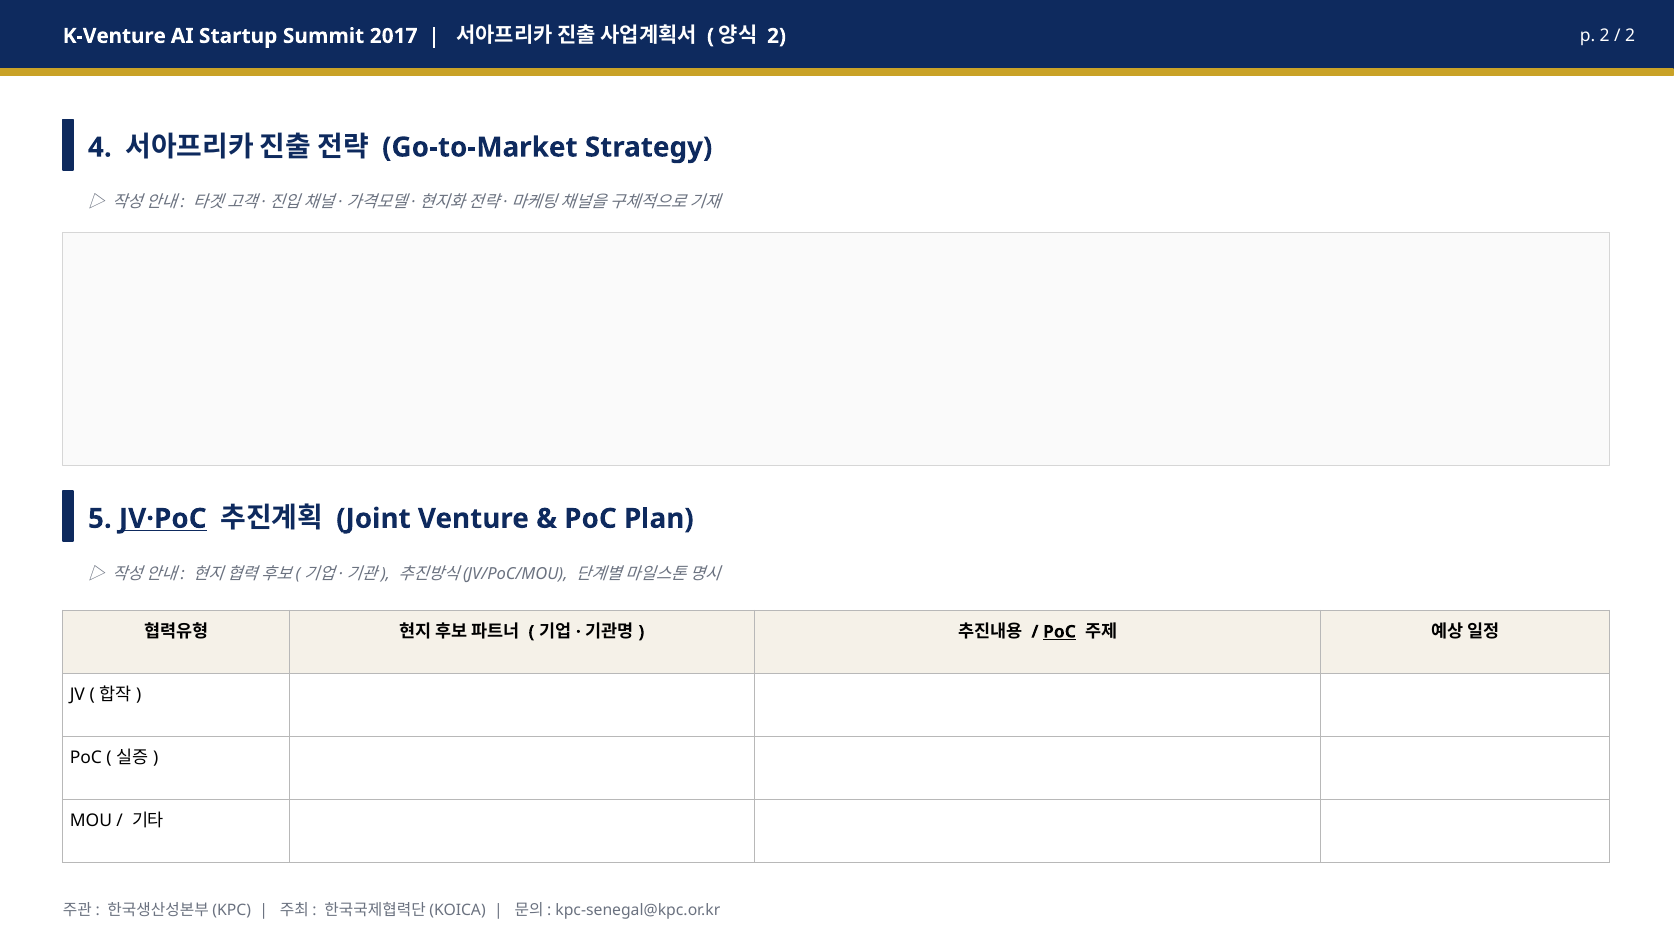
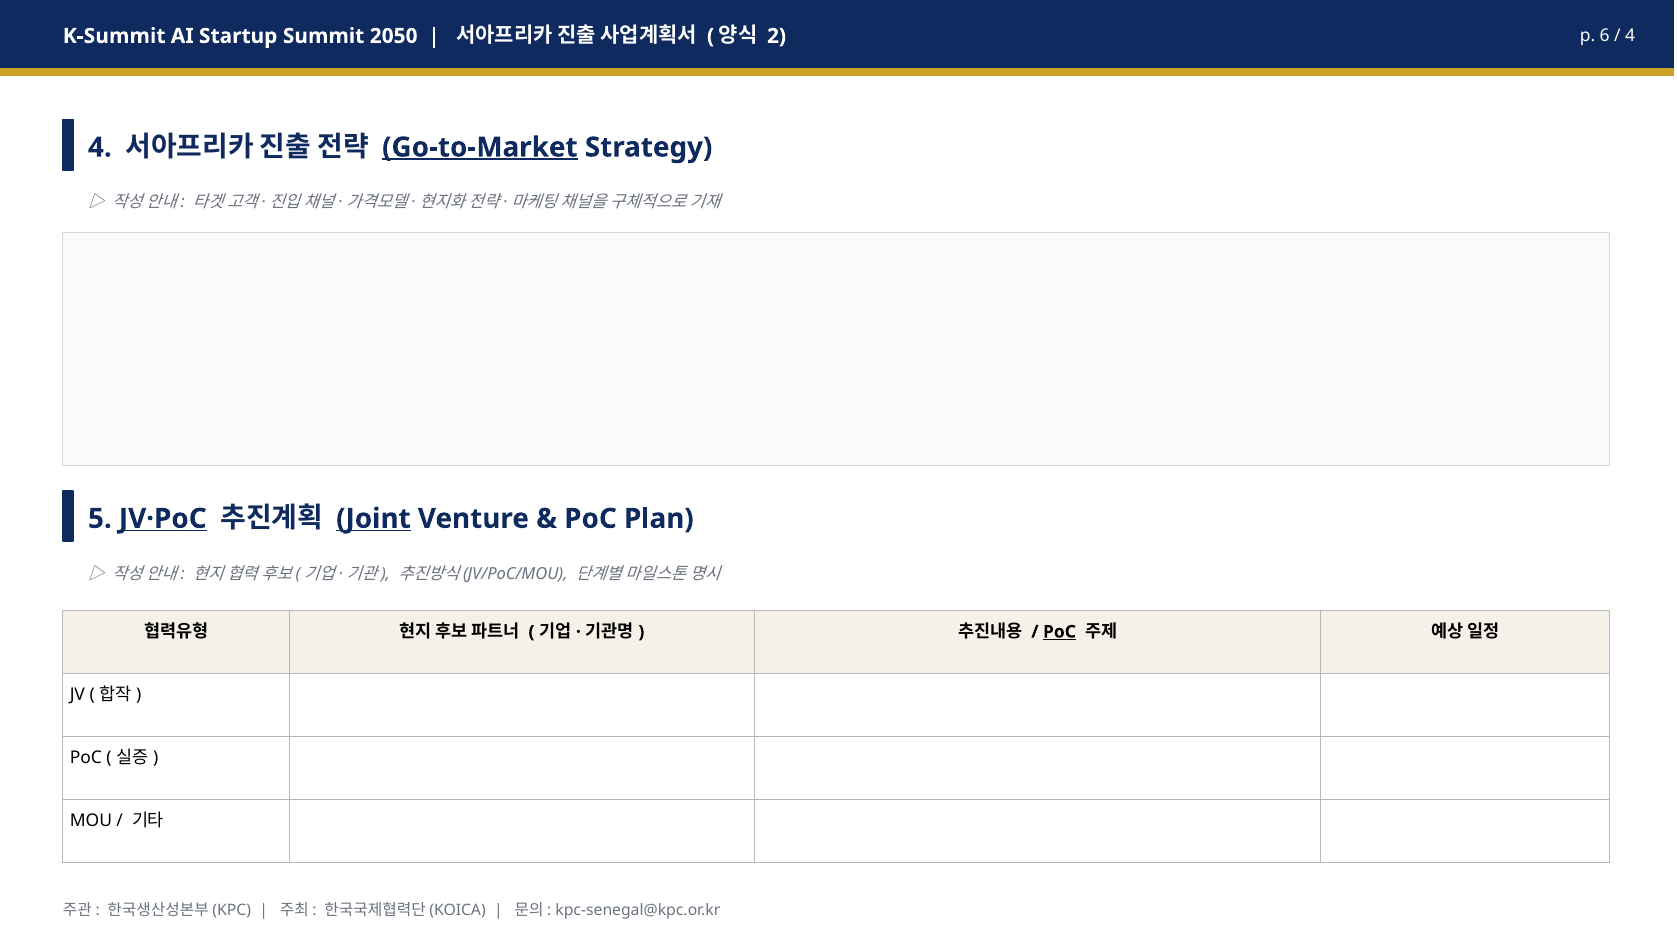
K-Venture: K-Venture -> K-Summit (114, 36)
2017: 2017 -> 2050 (394, 36)
p 2: 2 -> 6 (1605, 36)
2: 2 -> 4 (1630, 36)
Go-to-Market underline: none -> present (480, 147)
Joint underline: none -> present (373, 518)
